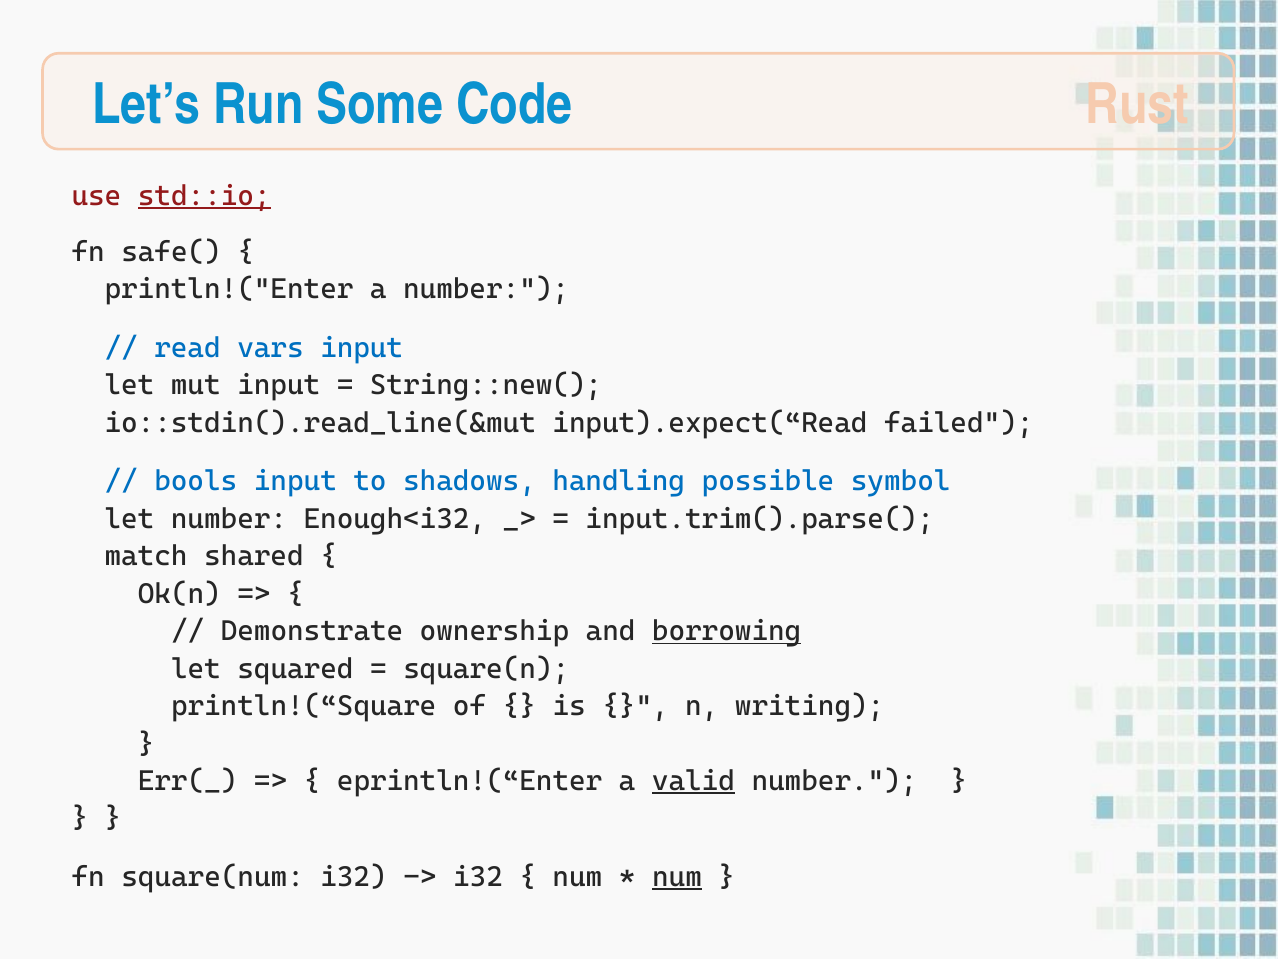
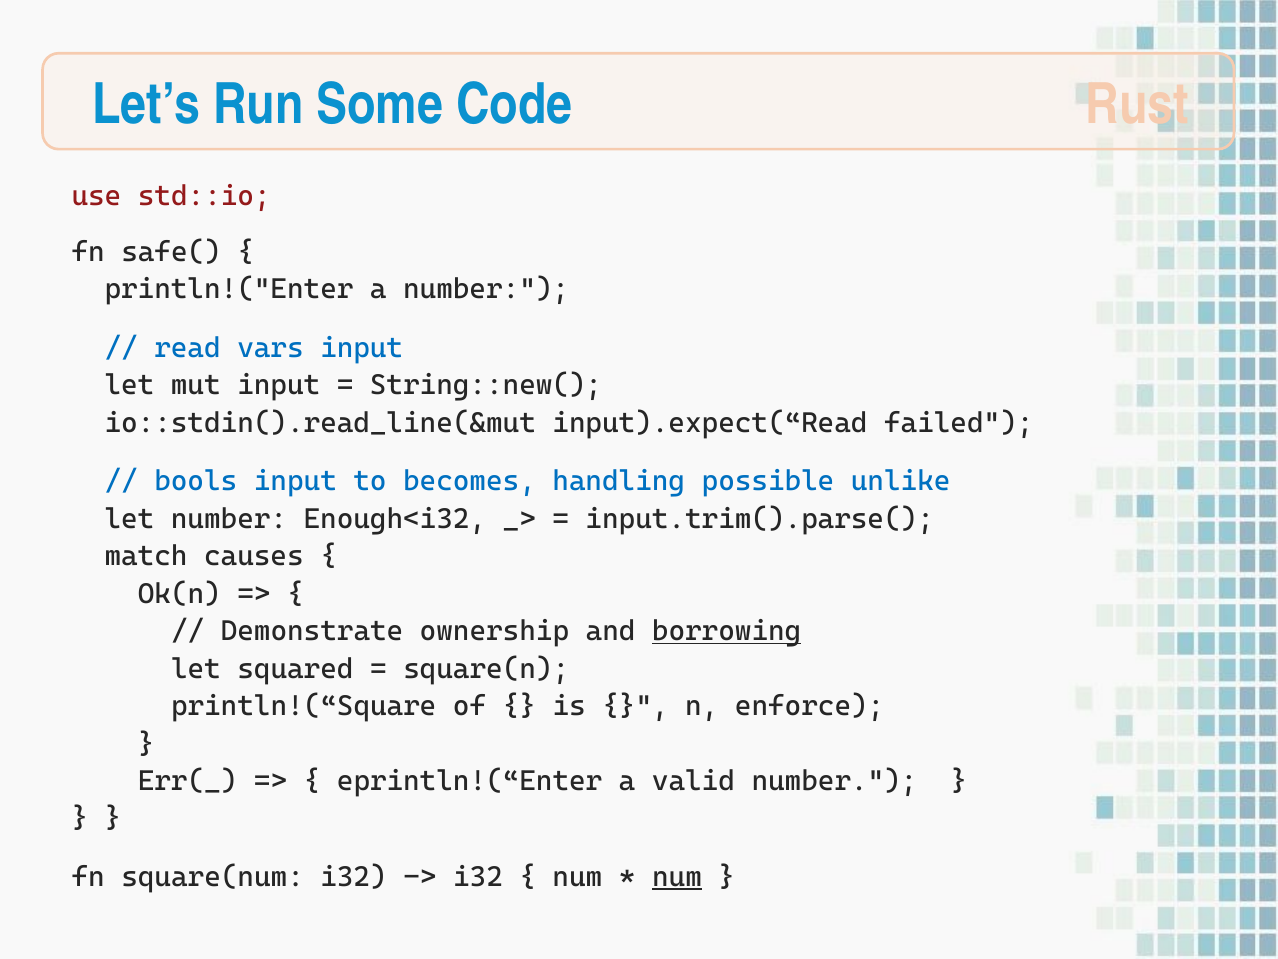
std::io underline: present -> none (204, 196)
shadows: shadows -> becomes (469, 481)
symbol: symbol -> unlike (901, 481)
shared: shared -> causes (254, 556)
writing: writing -> enforce (810, 706)
valid underline: present -> none (693, 781)
